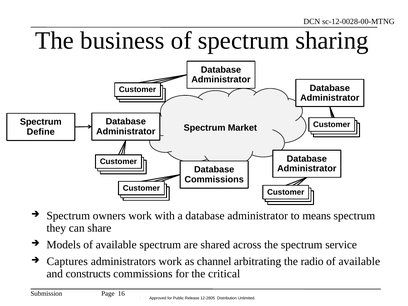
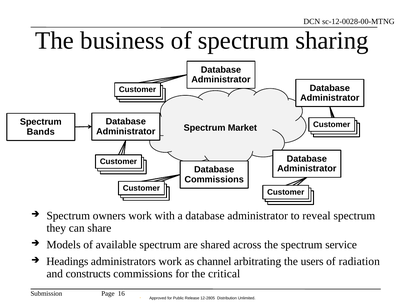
Define: Define -> Bands (41, 132)
means: means -> reveal (317, 216)
Captures: Captures -> Headings (67, 262)
radio: radio -> users (312, 262)
available: available -> radiation (359, 262)
